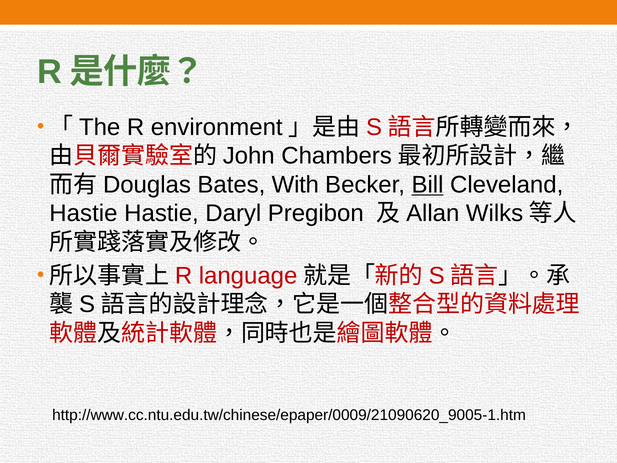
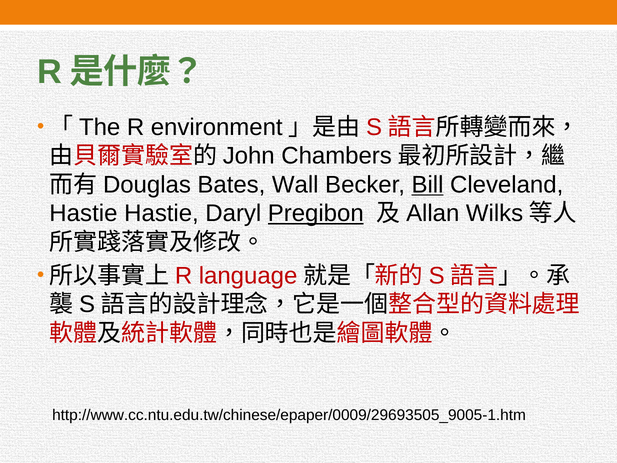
With: With -> Wall (295, 185)
Pregibon underline: none -> present (316, 213)
http://www.cc.ntu.edu.tw/chinese/epaper/0009/21090620_9005-1.htm: http://www.cc.ntu.edu.tw/chinese/epaper/0009/21090620_9005-1.htm -> http://www.cc.ntu.edu.tw/chinese/epaper/0009/29693505_9005-1.htm (289, 415)
